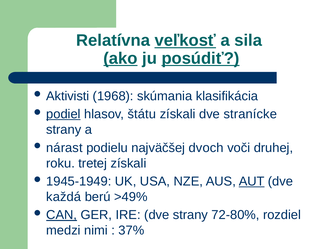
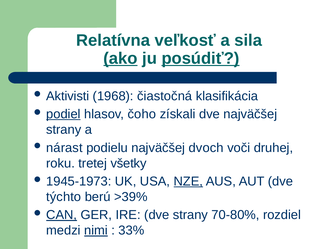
veľkosť underline: present -> none (185, 40)
skúmania: skúmania -> čiastočná (165, 96)
štátu: štátu -> čoho (142, 114)
dve stranícke: stranícke -> najväčšej (250, 114)
tretej získali: získali -> všetky (129, 163)
1945-1949: 1945-1949 -> 1945-1973 (79, 181)
NZE underline: none -> present (188, 181)
AUT underline: present -> none (252, 181)
každá: každá -> týchto (64, 197)
>49%: >49% -> >39% (131, 197)
72-80%: 72-80% -> 70-80% (235, 215)
nimi underline: none -> present (96, 230)
37%: 37% -> 33% (131, 230)
